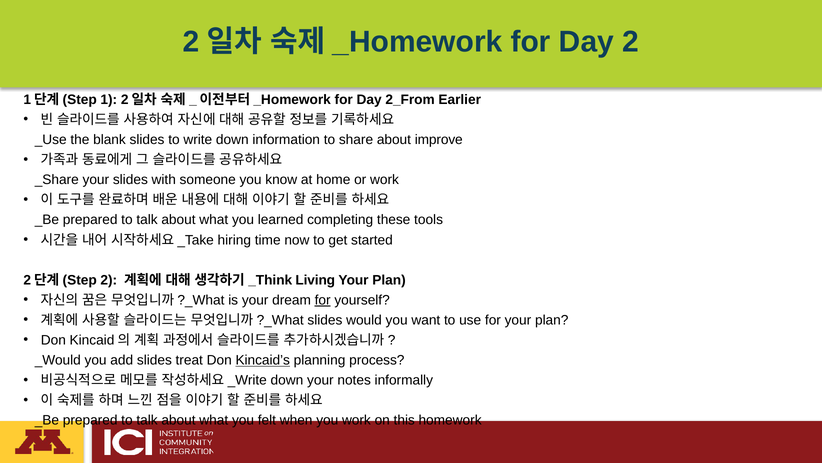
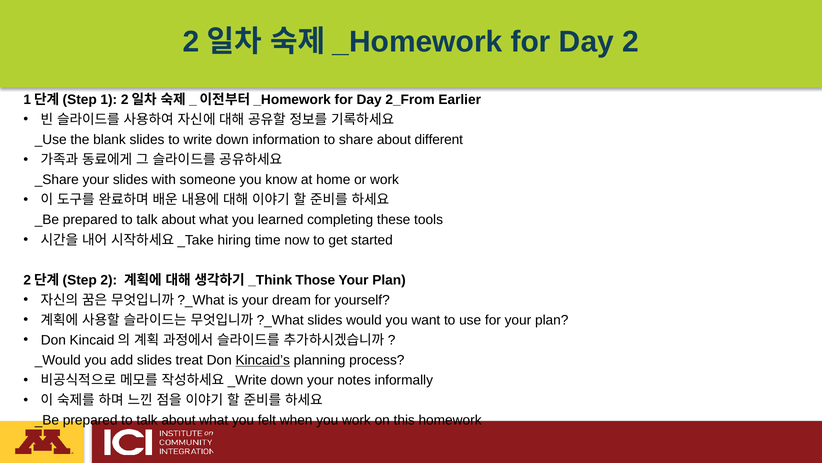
improve: improve -> different (439, 140)
Living: Living -> Those (315, 280)
for underline: present -> none (323, 300)
